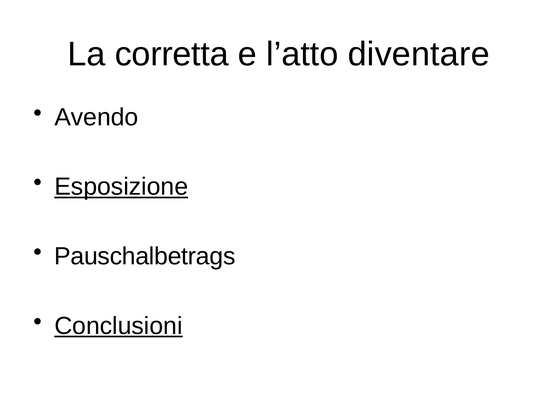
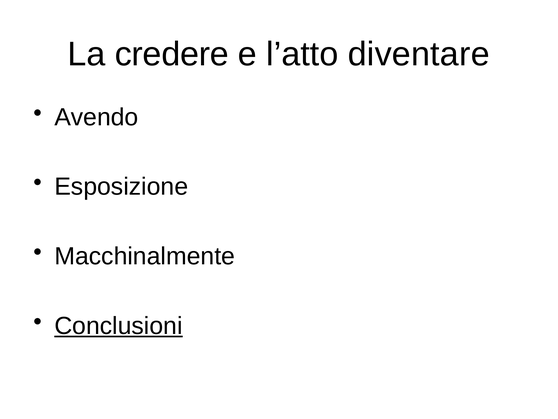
corretta: corretta -> credere (172, 54)
Esposizione underline: present -> none (121, 187)
Pauschalbetrags: Pauschalbetrags -> Macchinalmente (145, 256)
